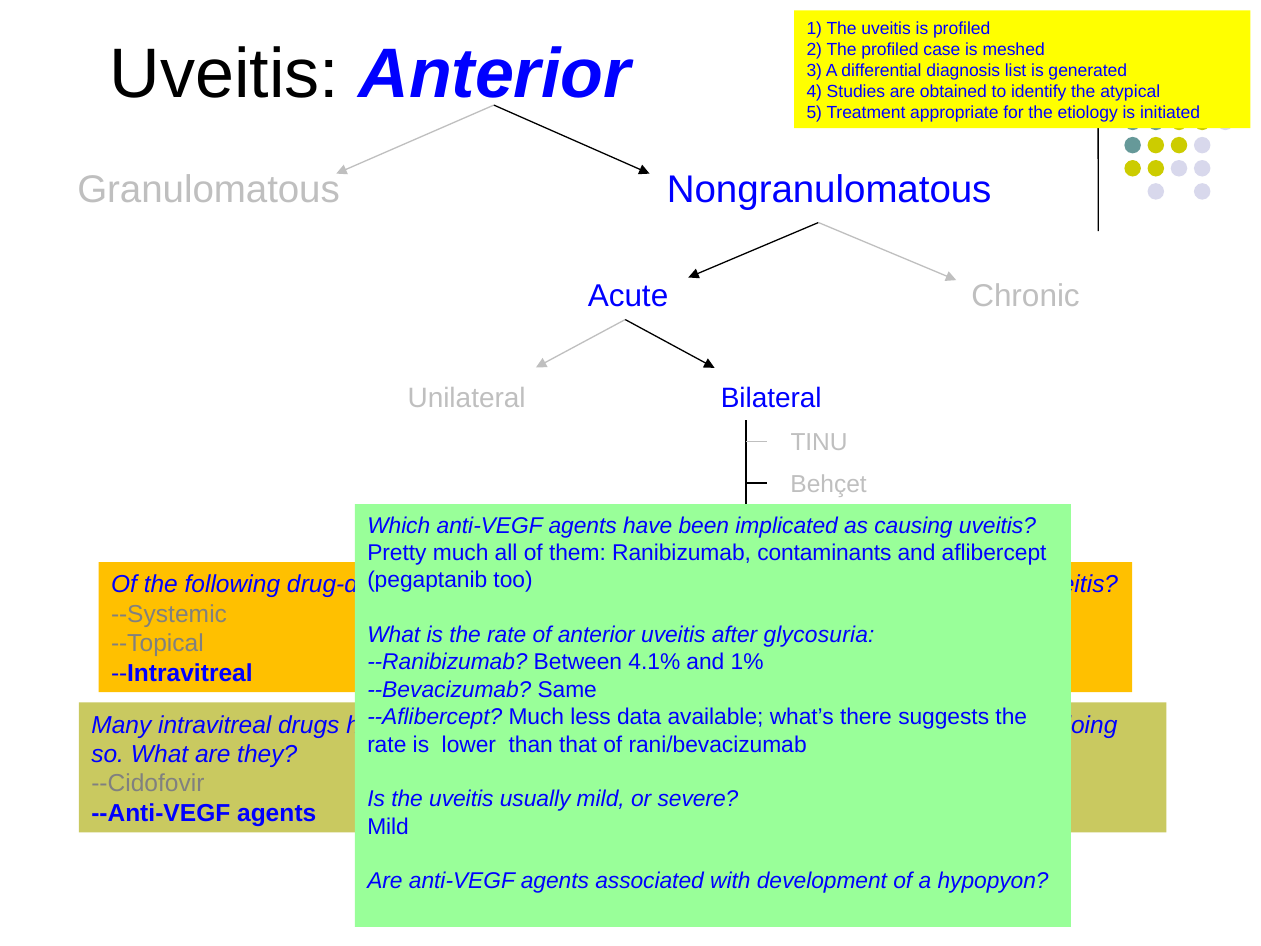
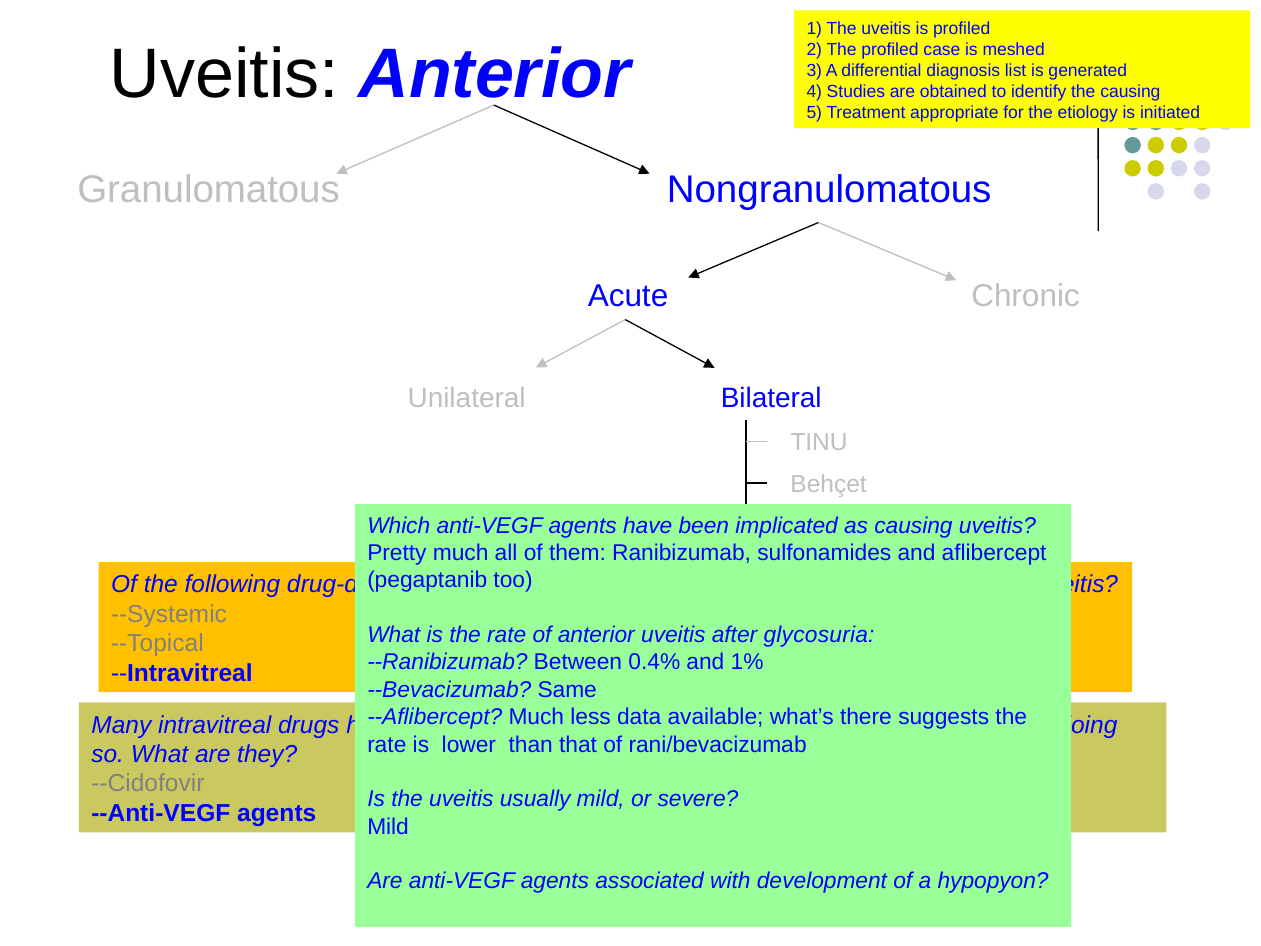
the atypical: atypical -> causing (1130, 92)
Ranibizumab contaminants: contaminants -> sulfonamides (824, 553)
4.1%: 4.1% -> 0.4% (654, 662)
